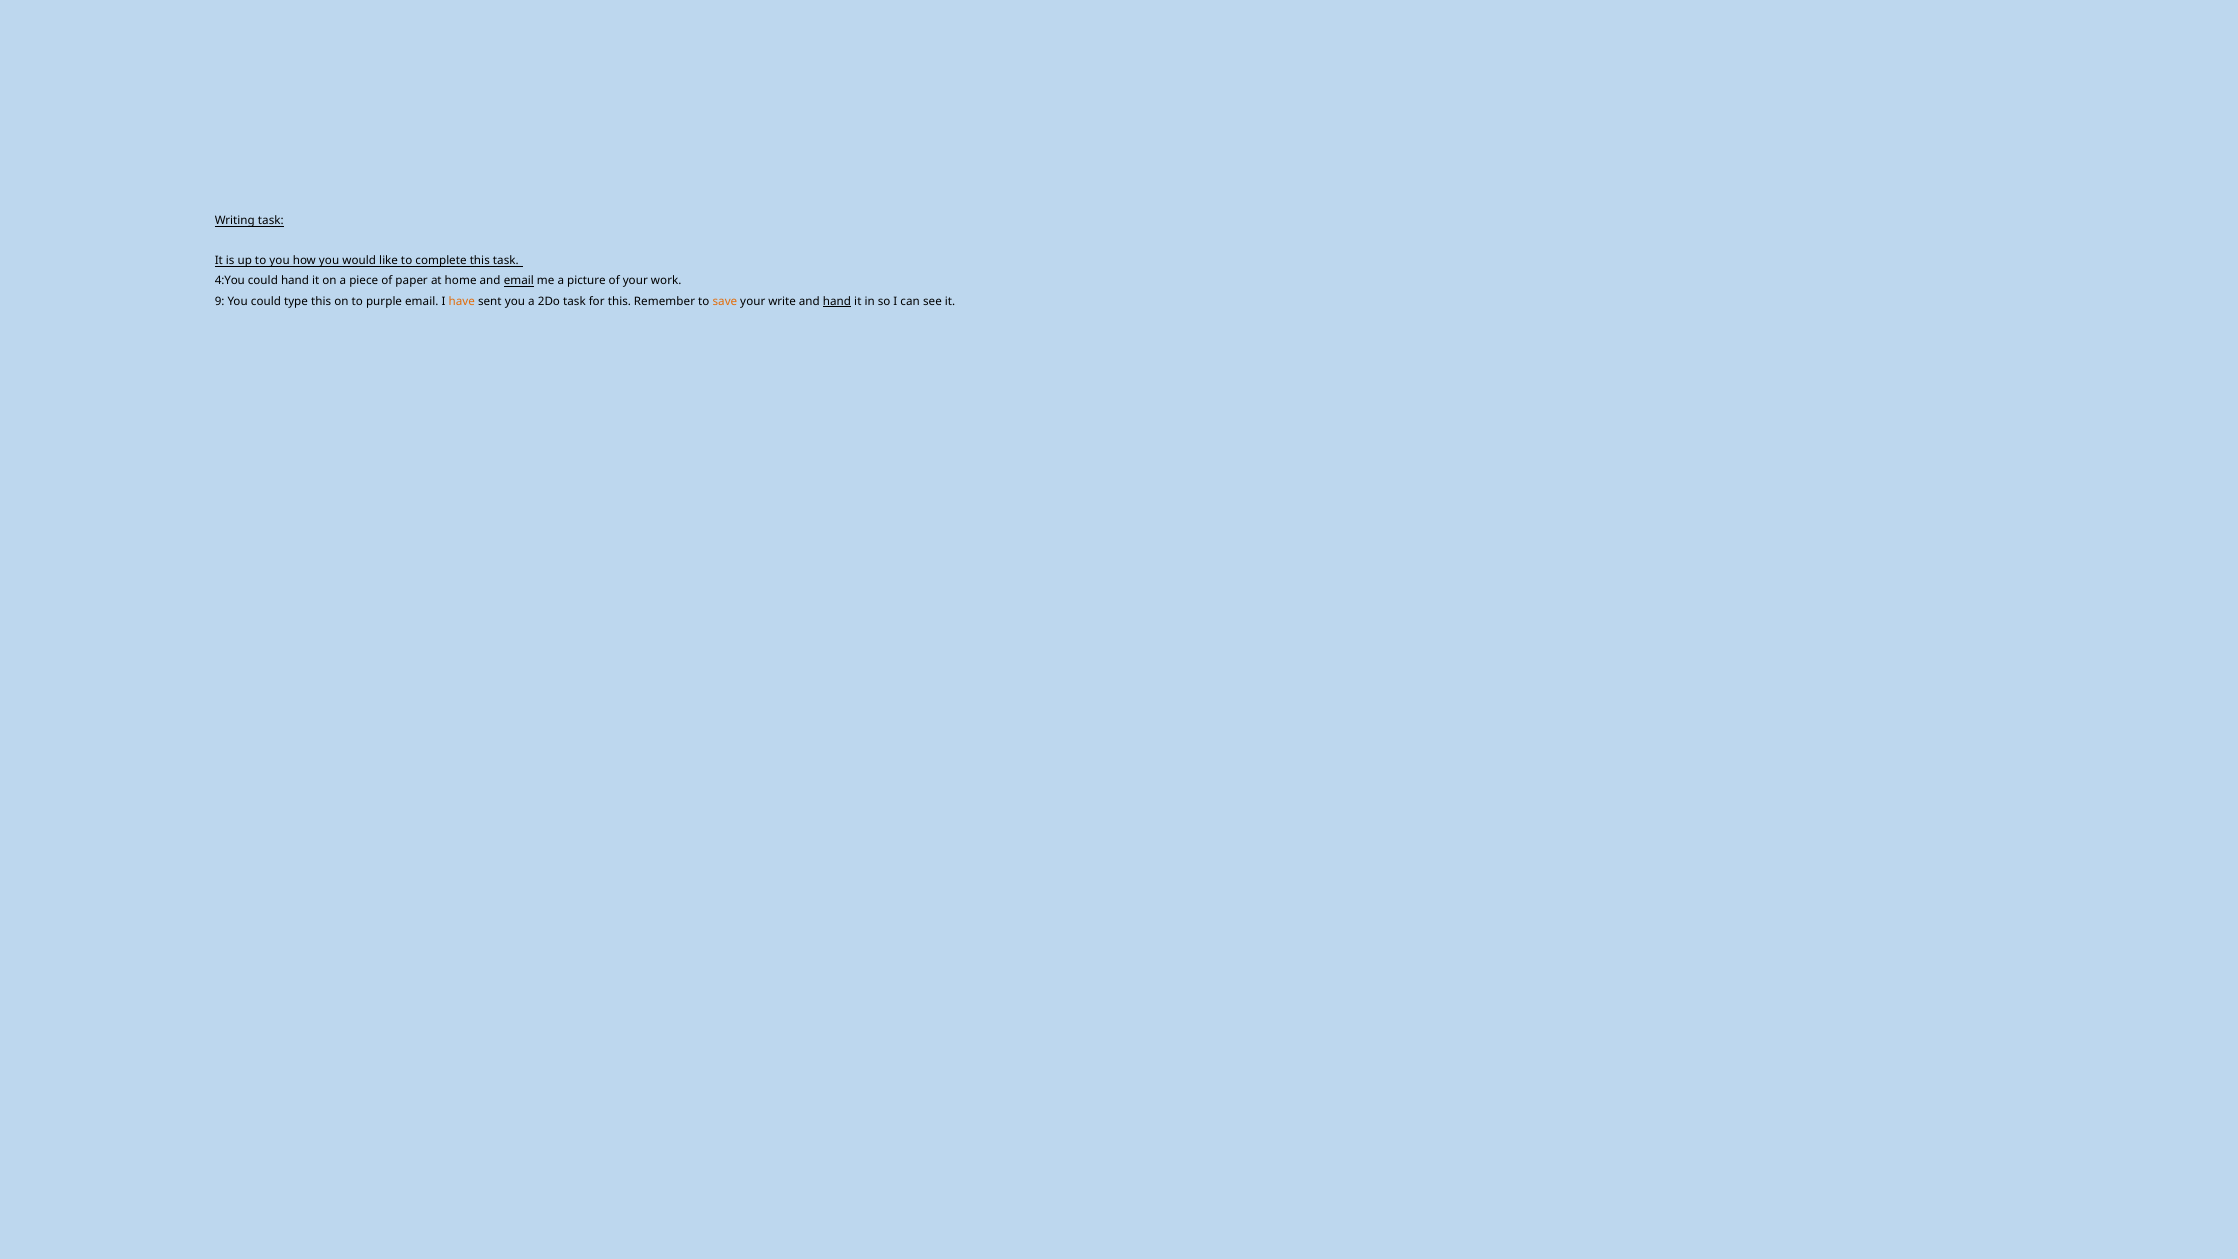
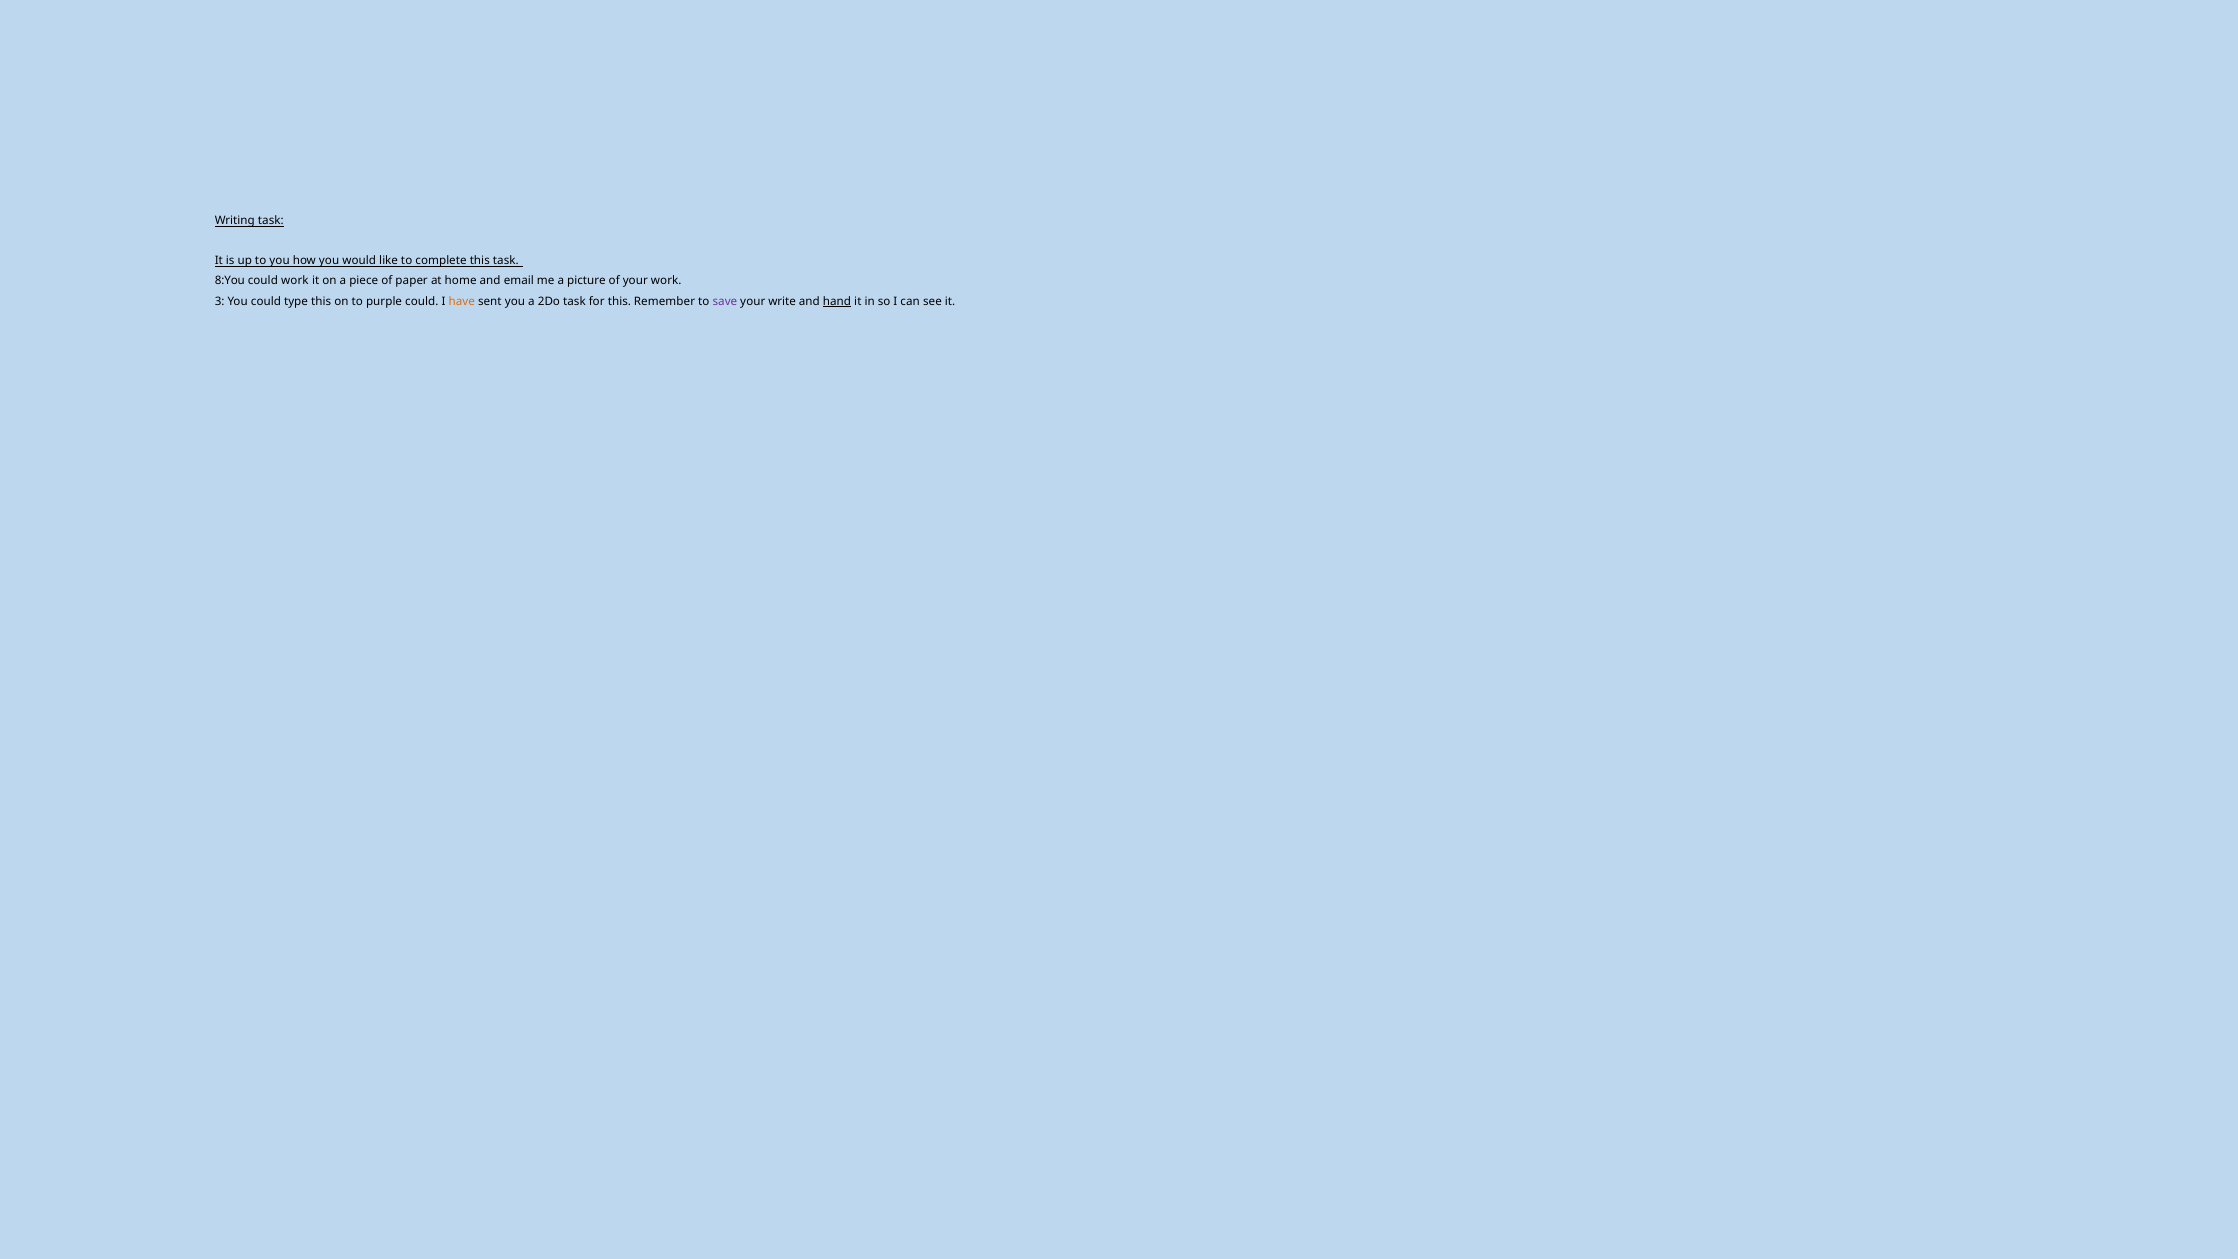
4:You: 4:You -> 8:You (230, 281)
could hand: hand -> work (295, 281)
email underline: present -> none (519, 281)
9: 9 -> 3 (220, 301)
purple email: email -> could (422, 301)
save colour: orange -> purple (725, 301)
